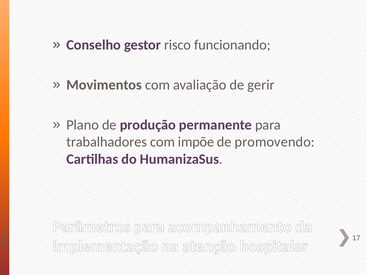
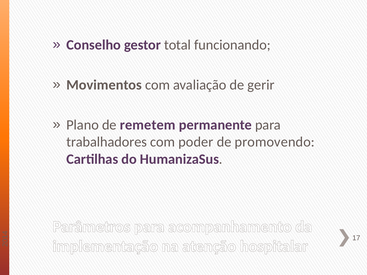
risco: risco -> total (178, 45)
produção: produção -> remetem (148, 125)
impõe: impõe -> poder (196, 142)
